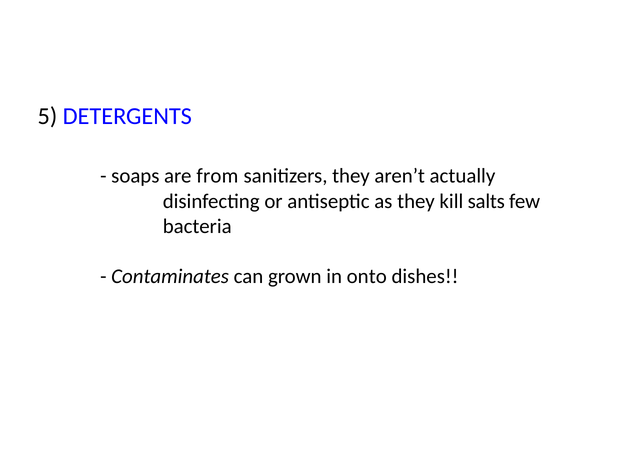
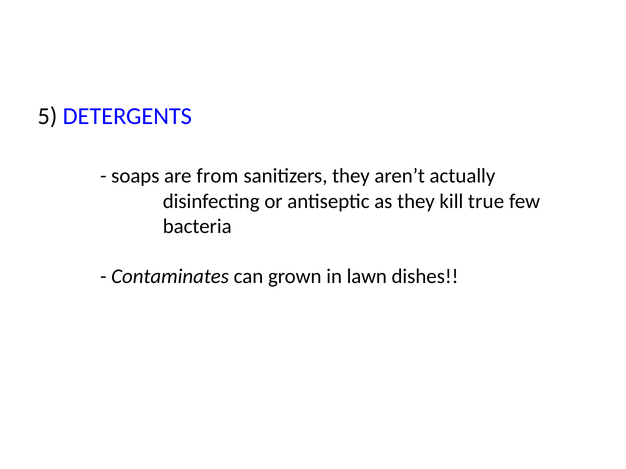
salts: salts -> true (486, 202)
onto: onto -> lawn (367, 277)
